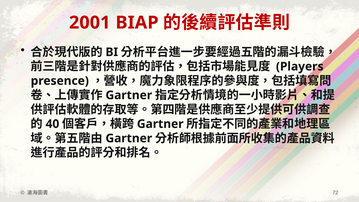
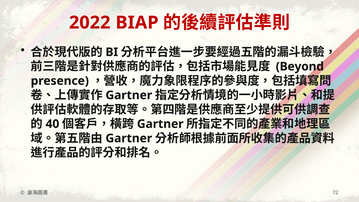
2001: 2001 -> 2022 (90, 23)
Players: Players -> Beyond (300, 66)
